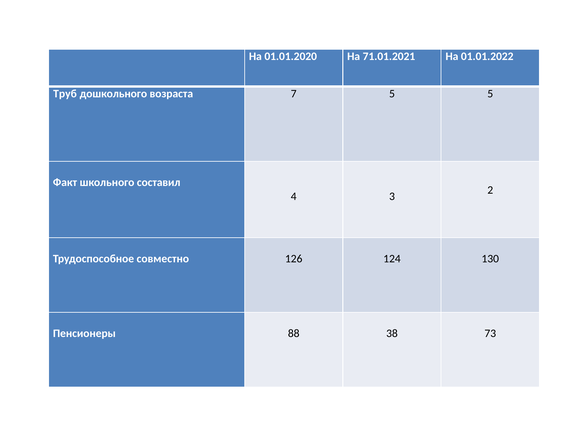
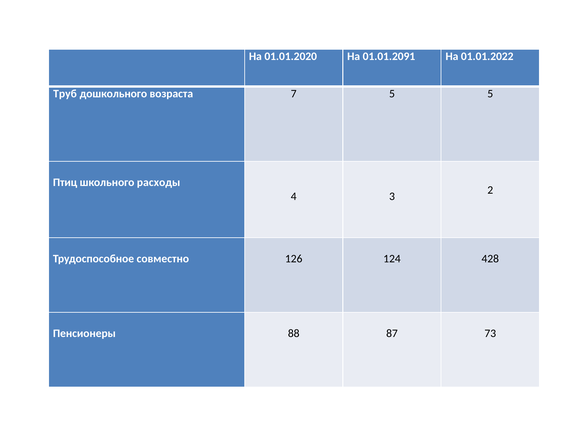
71.01.2021: 71.01.2021 -> 01.01.2091 (389, 56)
Факт: Факт -> Птиц (65, 182)
составил: составил -> расходы (159, 182)
130: 130 -> 428 (490, 259)
38: 38 -> 87 (392, 333)
